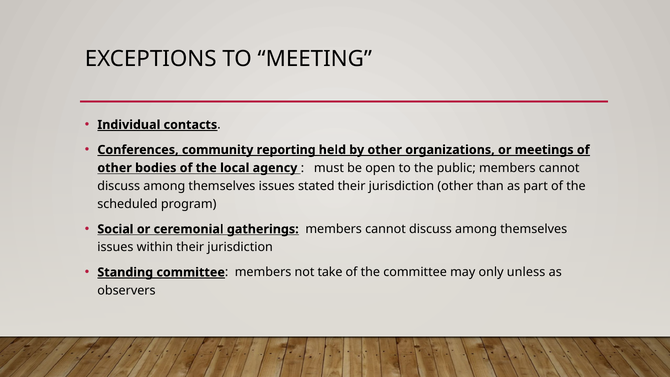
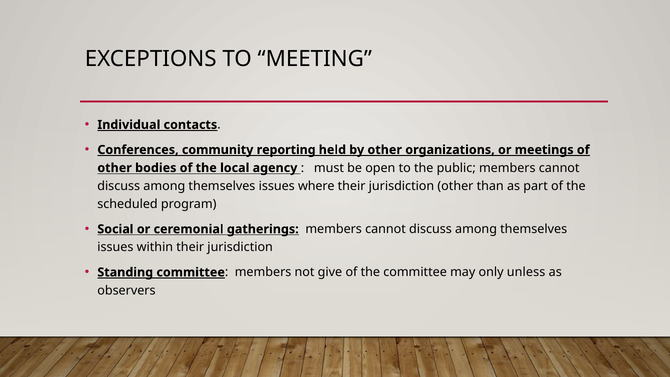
stated: stated -> where (316, 186)
take: take -> give (330, 272)
